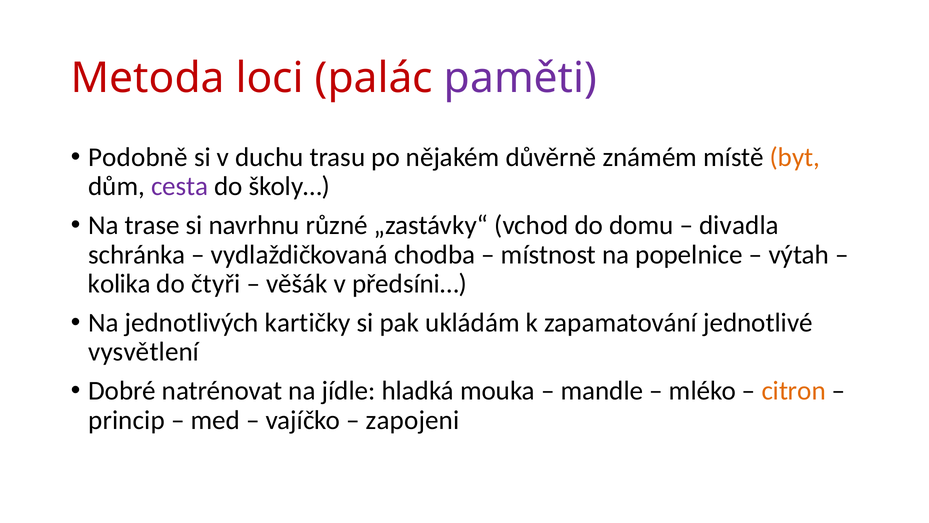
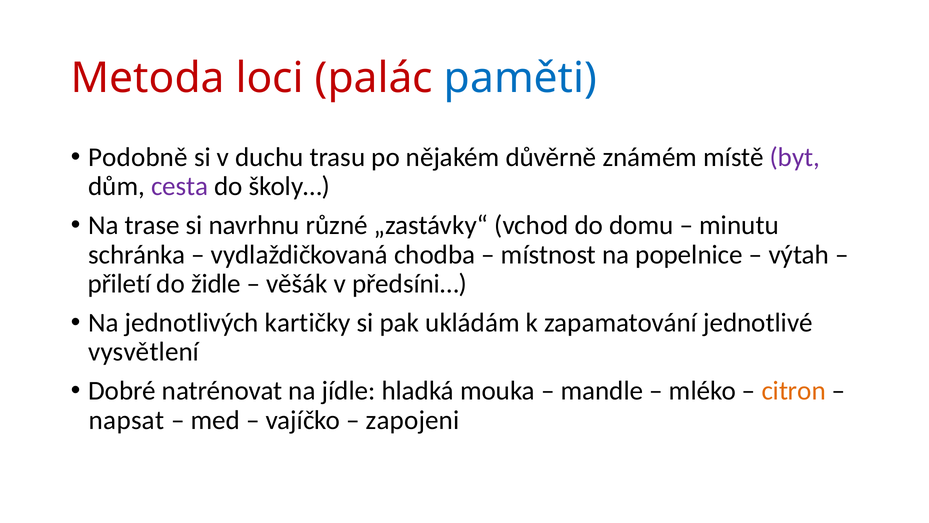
paměti colour: purple -> blue (520, 78)
byt colour: orange -> purple (795, 157)
divadla: divadla -> minutu (739, 225)
kolika: kolika -> přiletí (119, 284)
čtyři: čtyři -> židle (216, 284)
princip: princip -> napsat (126, 420)
